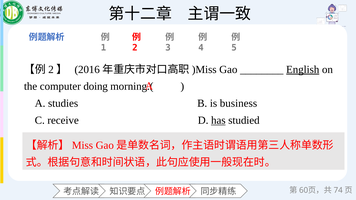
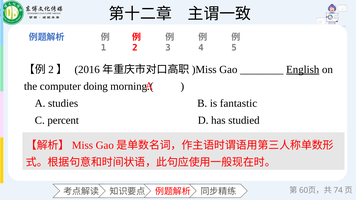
business: business -> fantastic (238, 103)
receive: receive -> percent (63, 120)
has underline: present -> none (218, 120)
